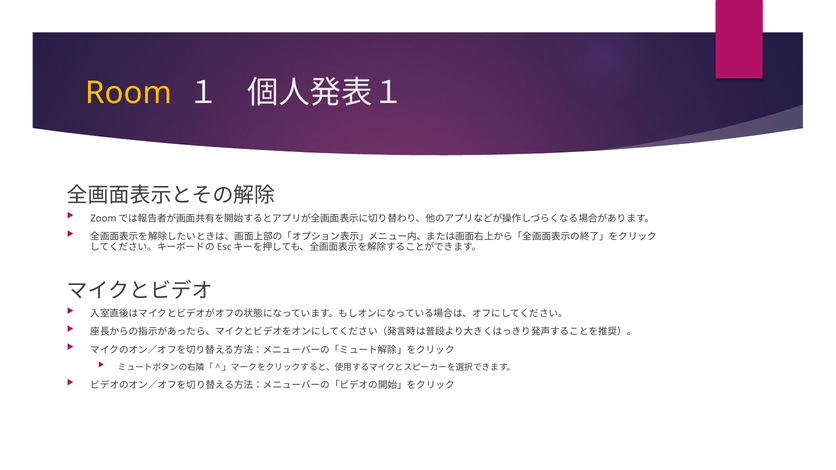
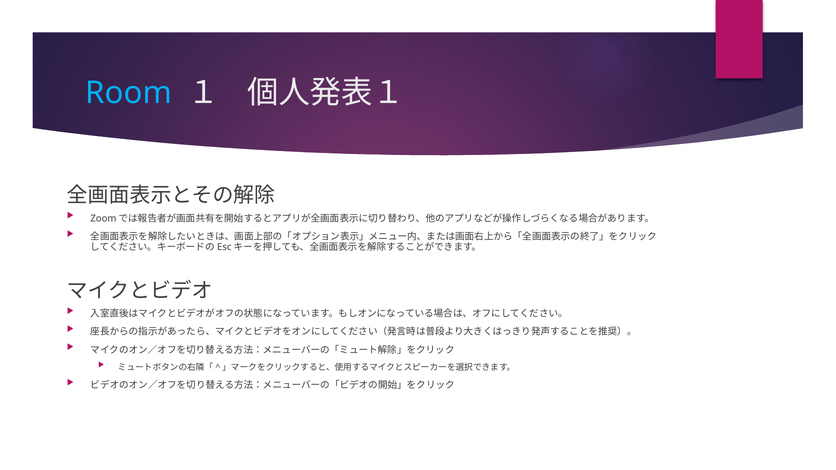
Room colour: yellow -> light blue (129, 93)
